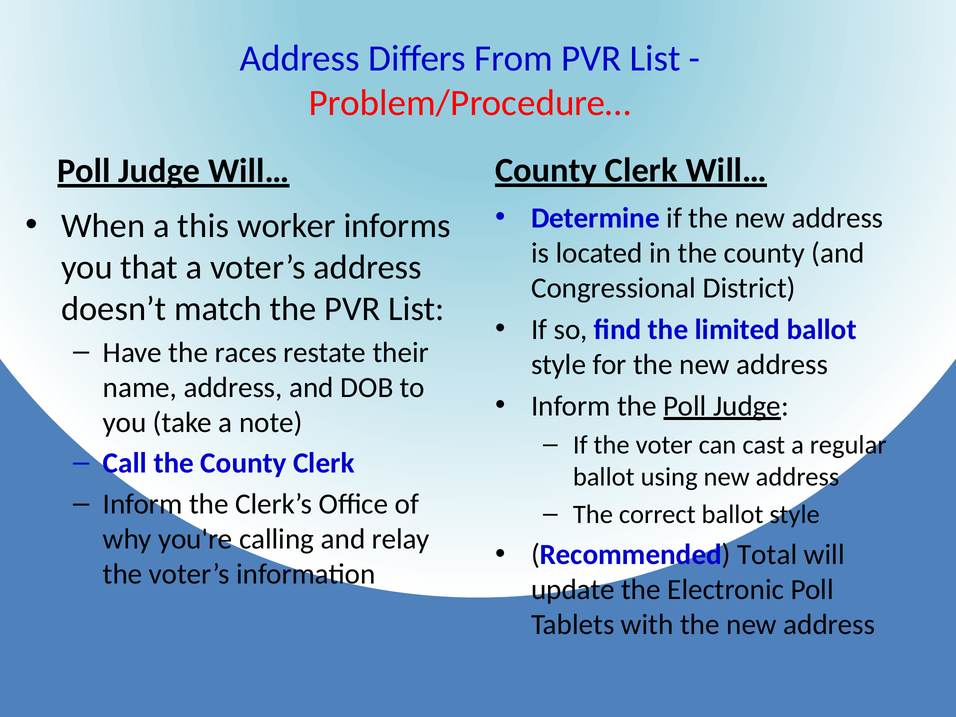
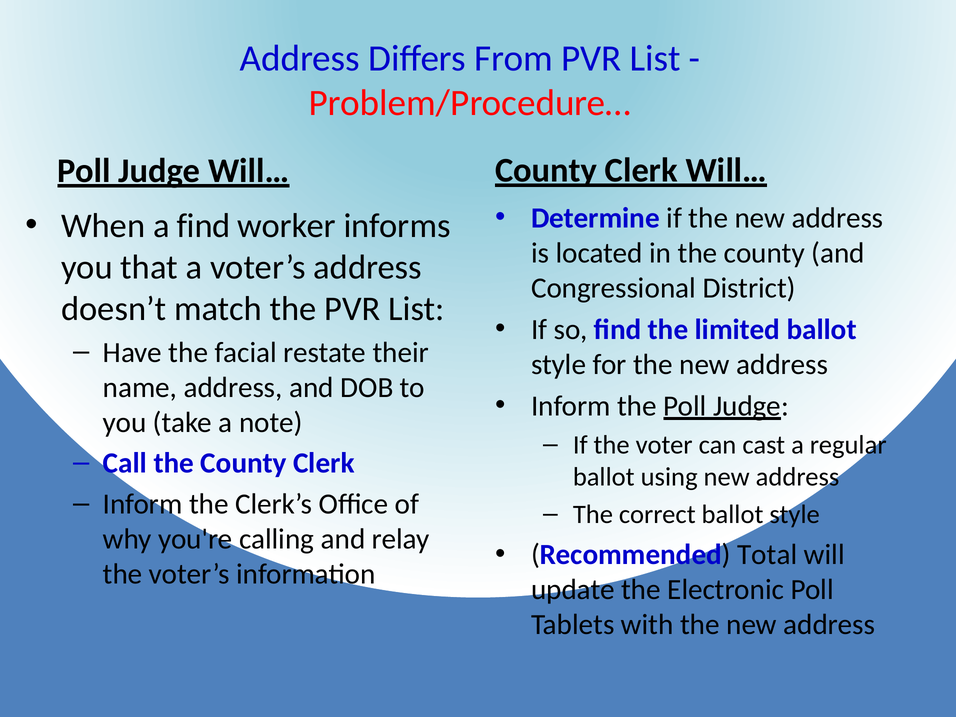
a this: this -> find (204, 226)
races: races -> facial (246, 352)
